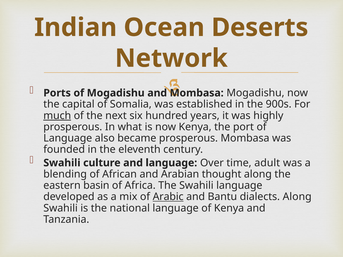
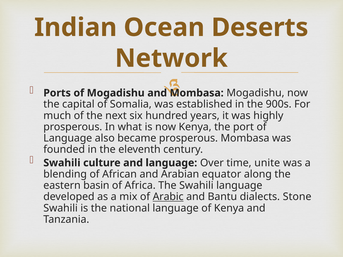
much underline: present -> none (57, 116)
adult: adult -> unite (267, 163)
thought: thought -> equator (222, 174)
dialects Along: Along -> Stone (297, 197)
